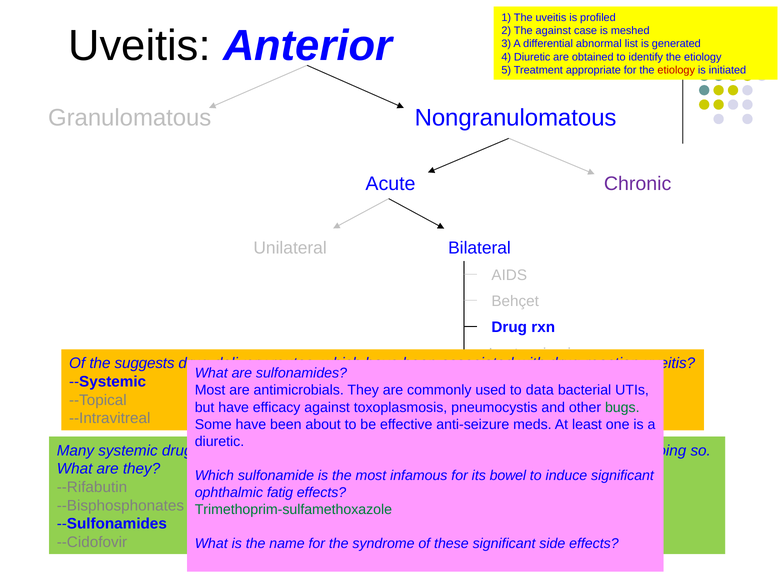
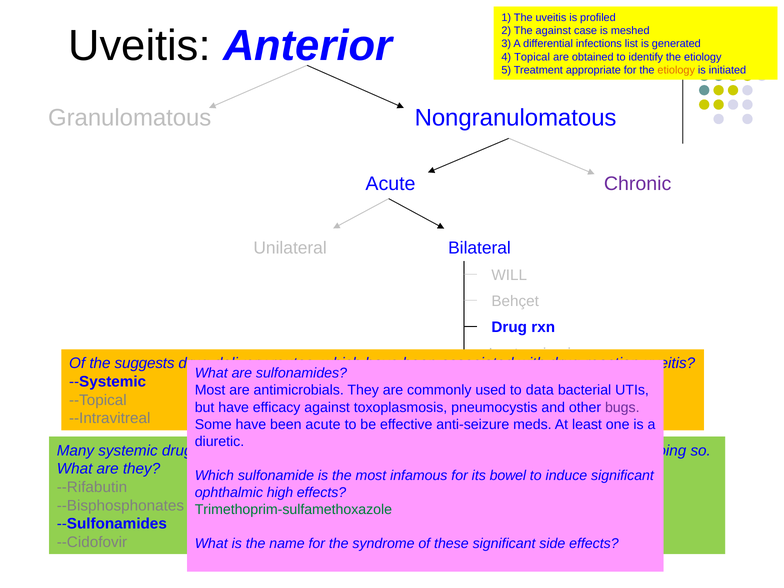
abnormal: abnormal -> infections (599, 44)
4 Diuretic: Diuretic -> Topical (532, 57)
etiology colour: red -> orange (676, 70)
AIDS: AIDS -> WILL (509, 275)
bugs colour: green -> purple (622, 407)
been about: about -> acute (323, 424)
fatig: fatig -> high (280, 492)
